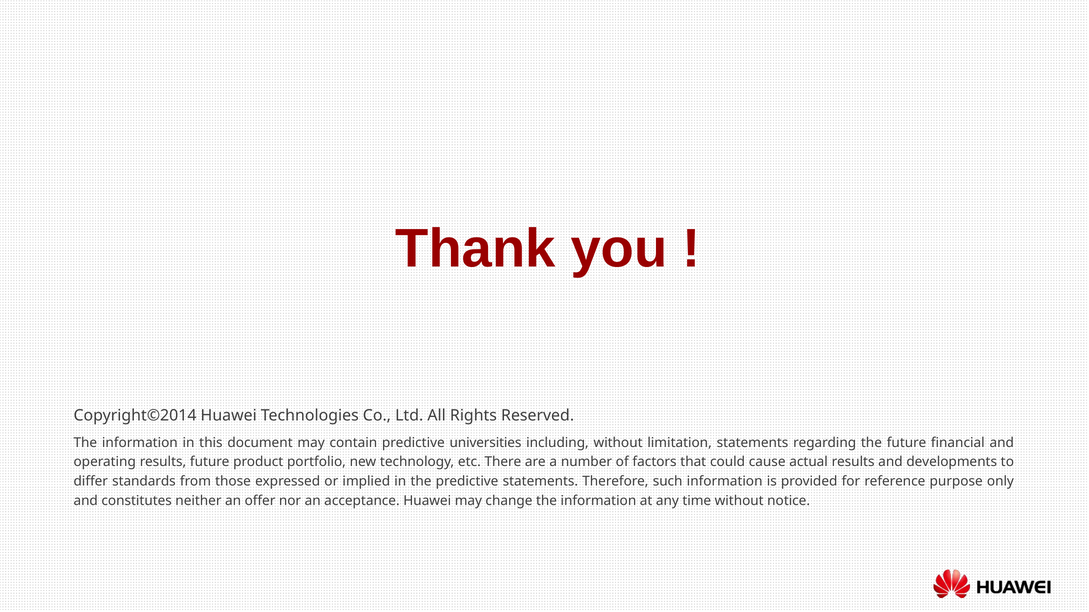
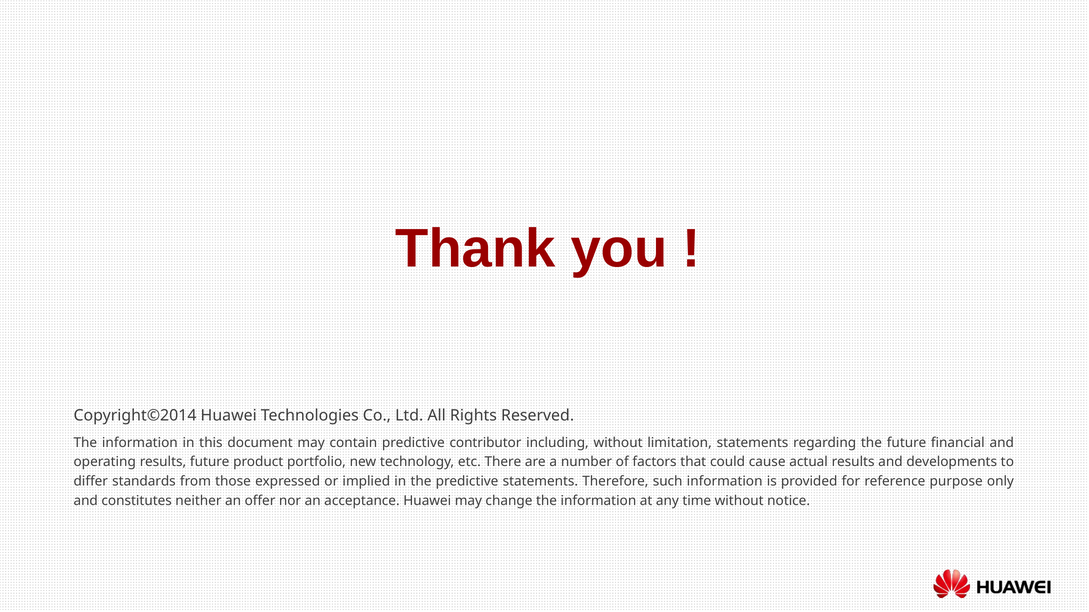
universities: universities -> contributor (485, 443)
